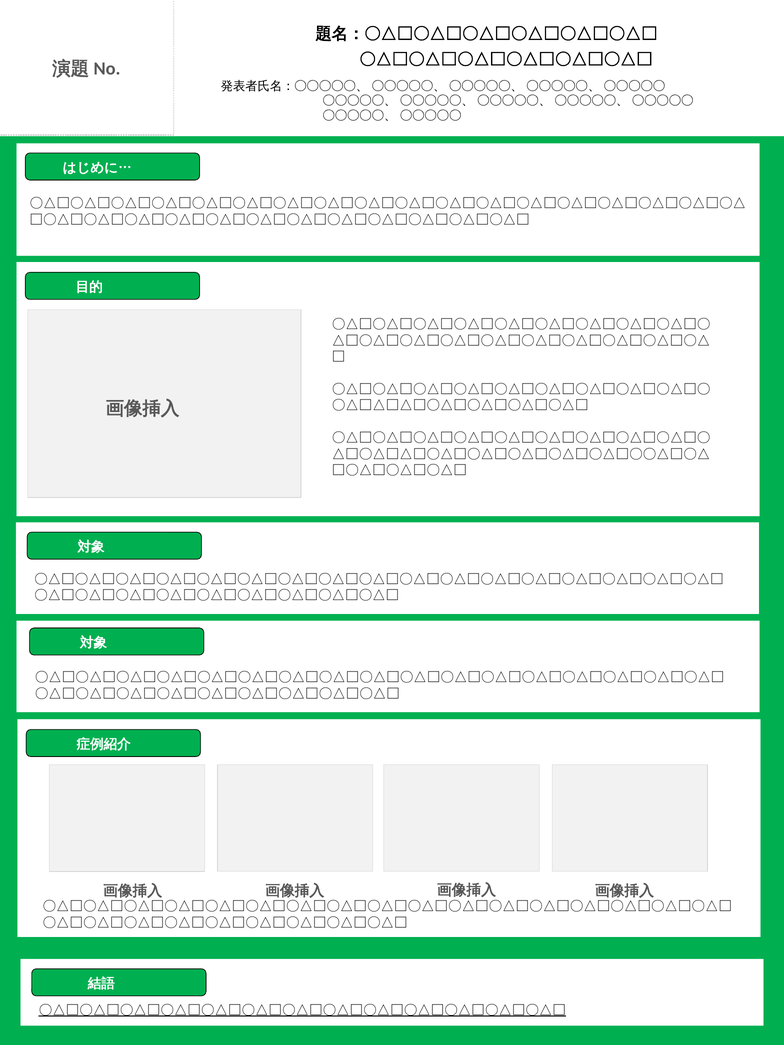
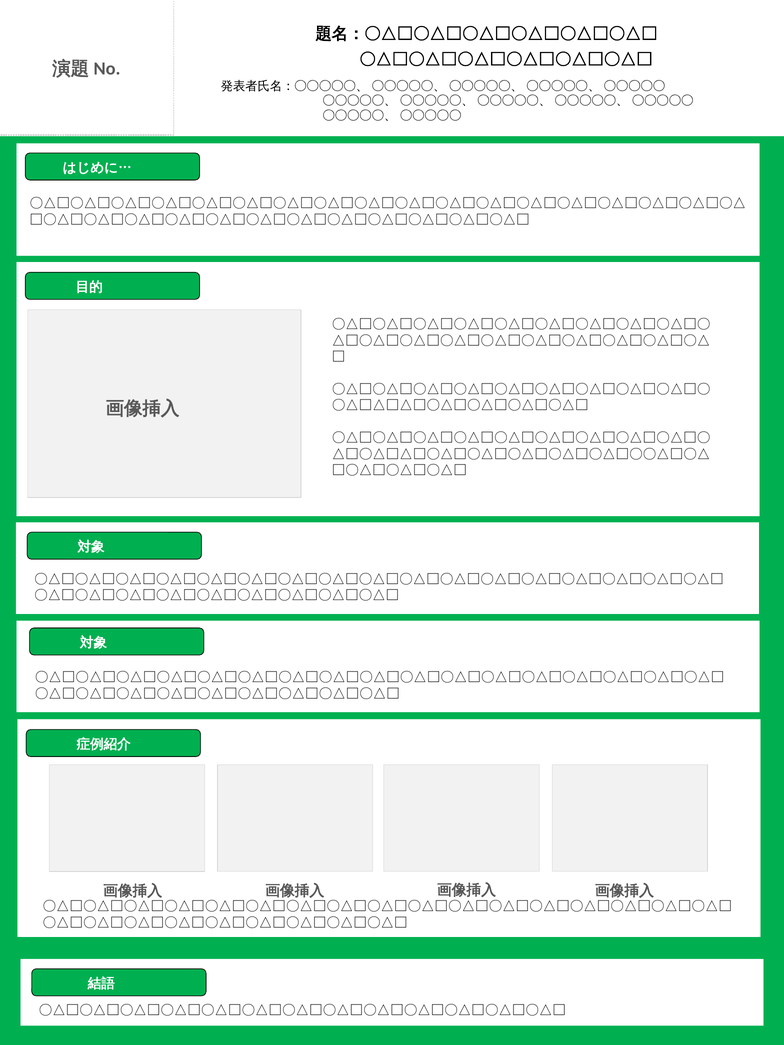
〇△□〇△□〇△□〇△□〇△□〇△□〇△□〇△□〇△□〇△□〇△□〇△□〇△□ underline: present -> none (302, 1011)
